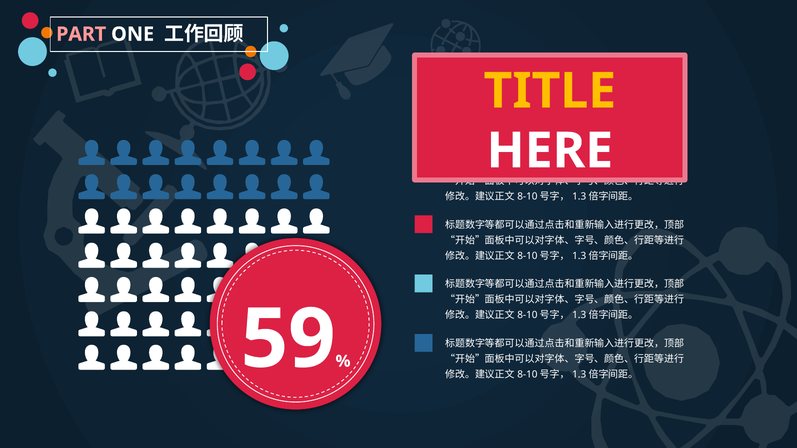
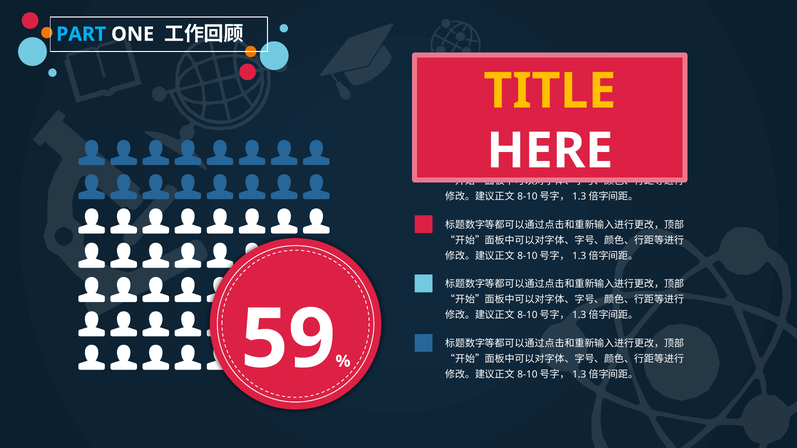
PART colour: pink -> light blue (81, 34)
